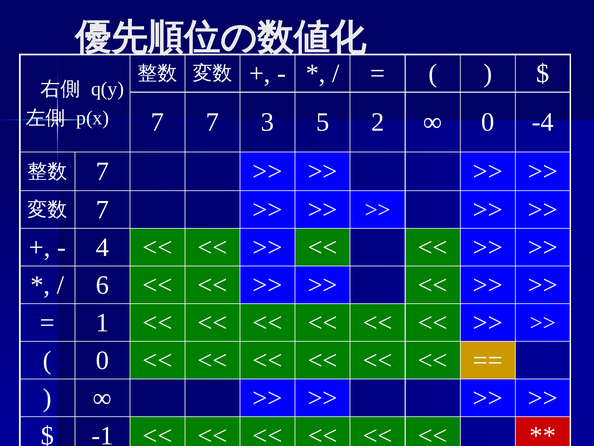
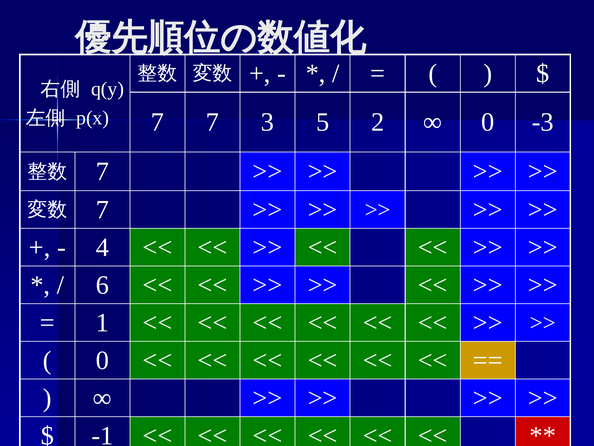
-4: -4 -> -3 (543, 122)
